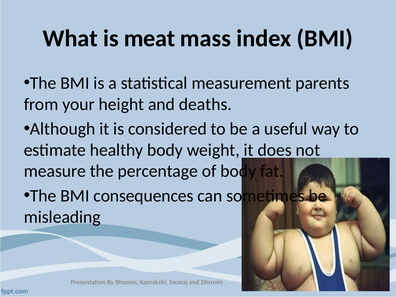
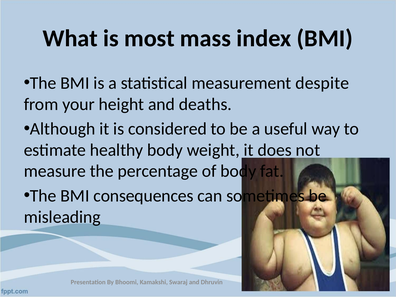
meat: meat -> most (149, 38)
parents: parents -> despite (322, 83)
